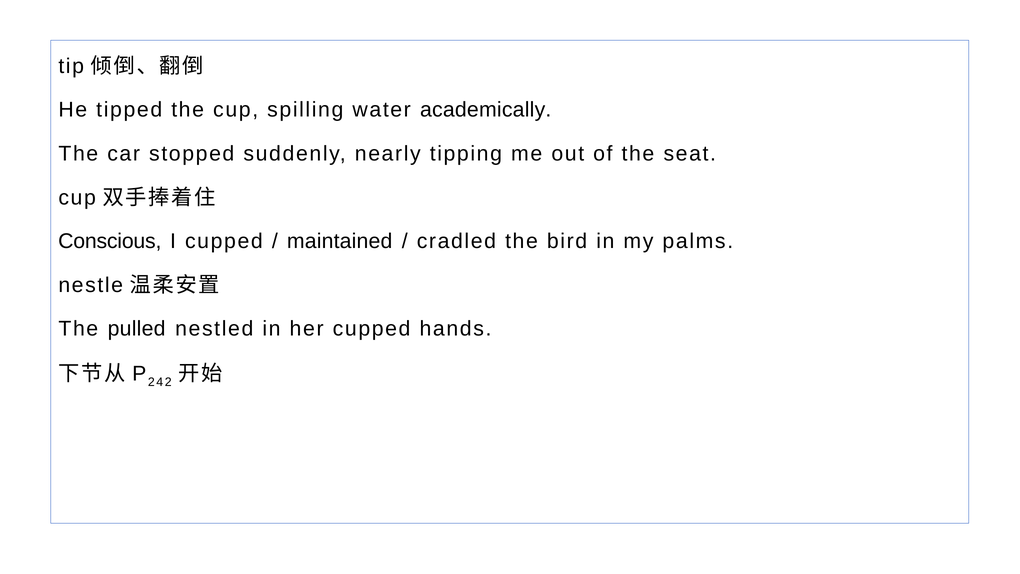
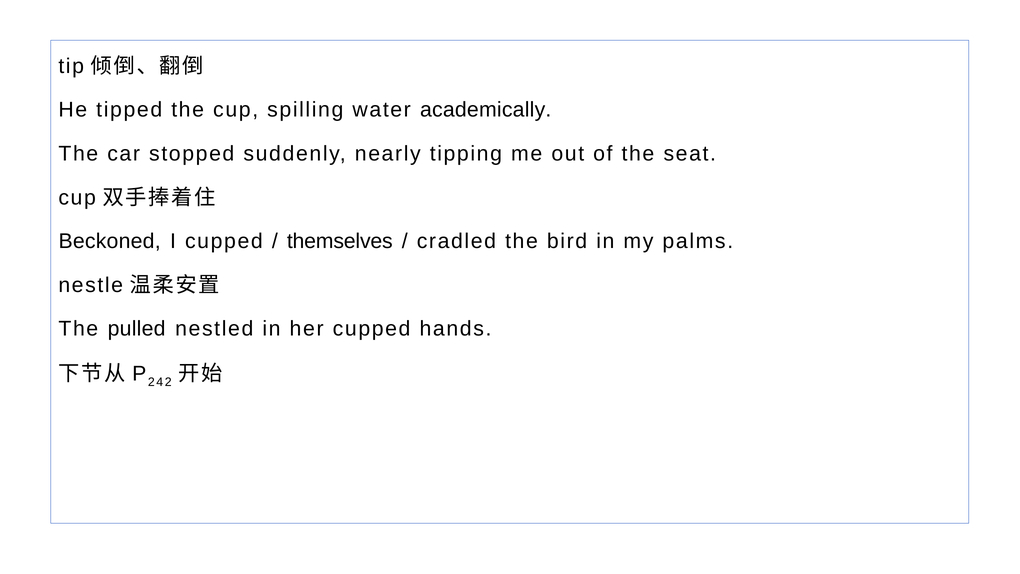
Conscious: Conscious -> Beckoned (110, 241)
maintained: maintained -> themselves (340, 241)
